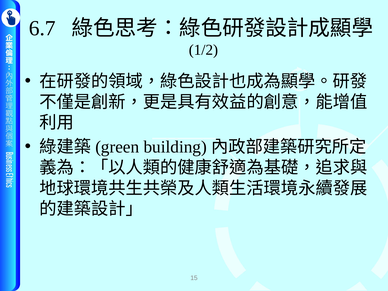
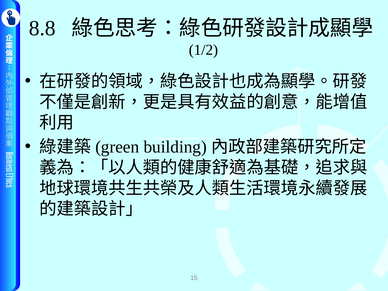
6.7: 6.7 -> 8.8 (42, 28)
